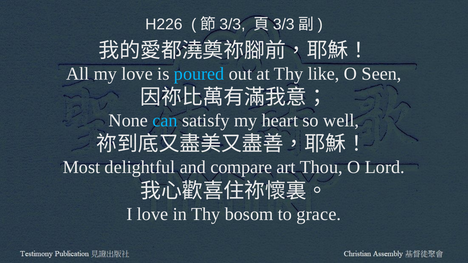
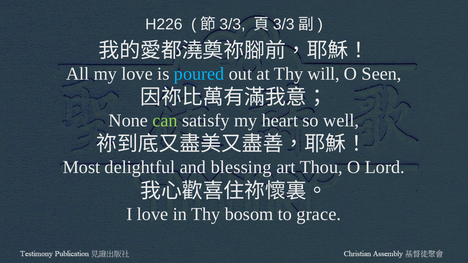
like: like -> will (324, 74)
can colour: light blue -> light green (165, 121)
compare: compare -> blessing (241, 167)
